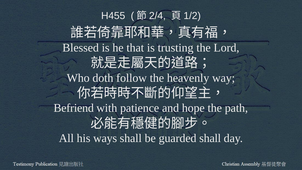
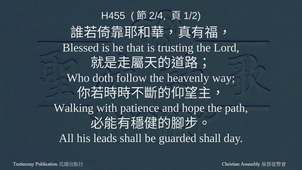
Befriend: Befriend -> Walking (74, 108)
ways: ways -> leads (105, 138)
